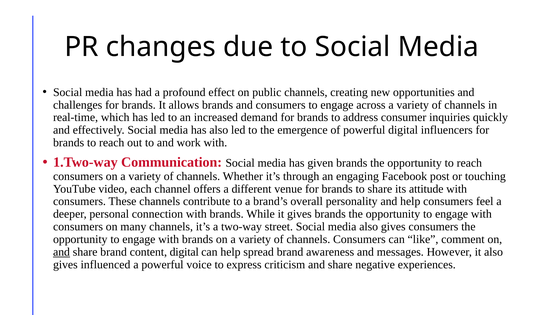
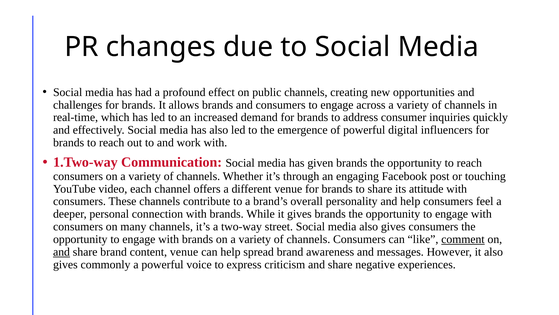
comment underline: none -> present (463, 239)
content digital: digital -> venue (184, 251)
influenced: influenced -> commonly (106, 264)
